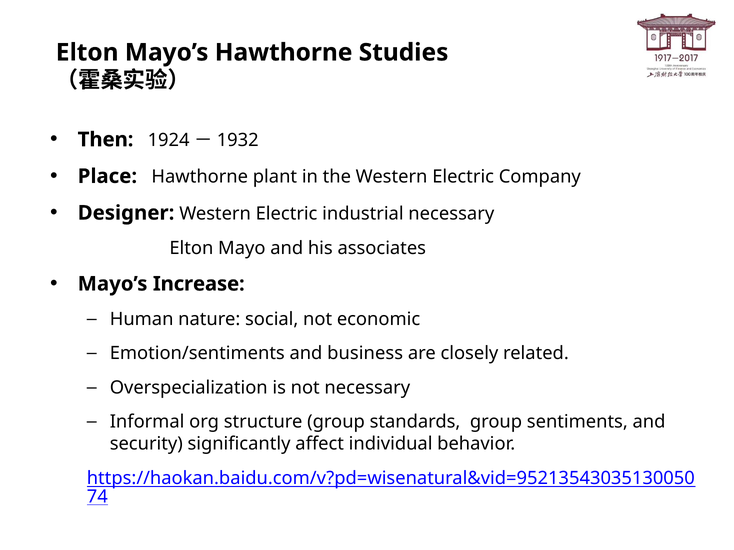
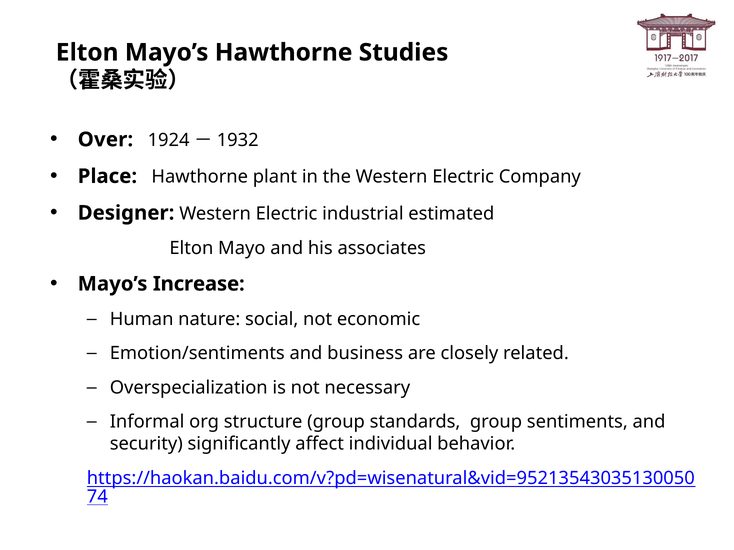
Then: Then -> Over (105, 140)
industrial necessary: necessary -> estimated (451, 214)
